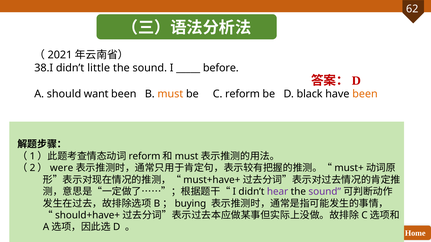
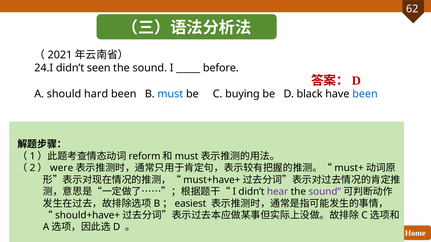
38.I: 38.I -> 24.I (44, 68)
little: little -> seen (99, 68)
want: want -> hard (96, 94)
must colour: orange -> blue (170, 94)
C reform: reform -> buying (242, 94)
been colour: orange -> blue (365, 94)
buying: buying -> easiest (190, 204)
